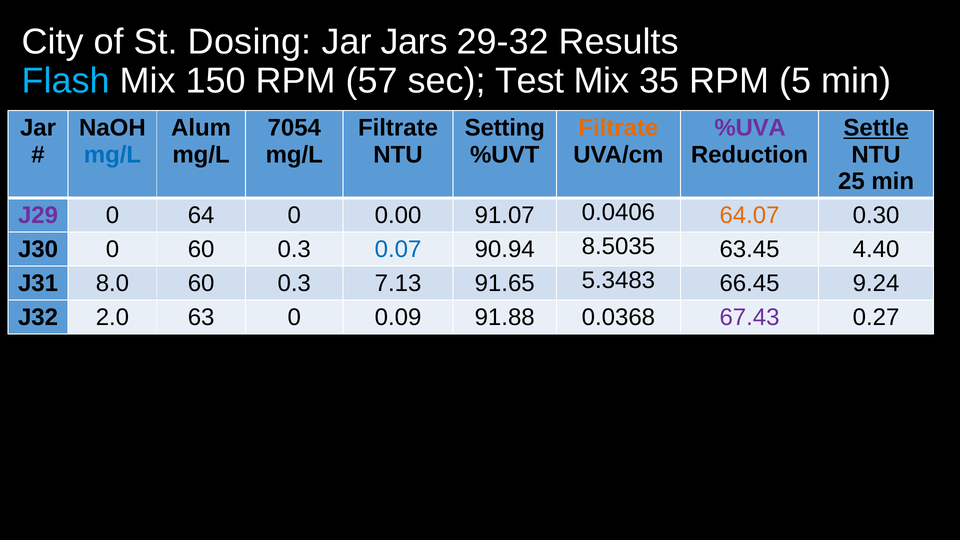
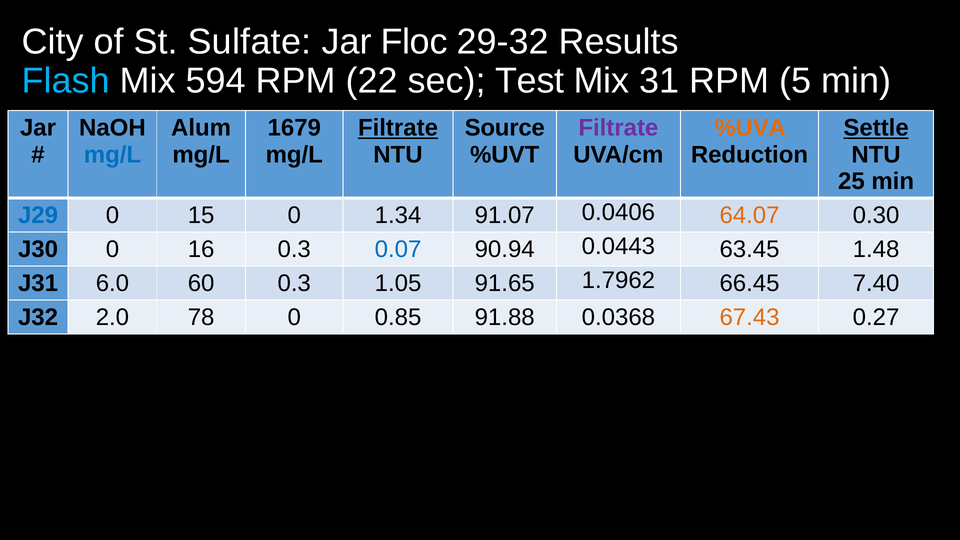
Dosing: Dosing -> Sulfate (250, 42)
Jars: Jars -> Floc (414, 42)
150: 150 -> 594 (216, 81)
57: 57 -> 22 (372, 81)
35: 35 -> 31 (659, 81)
7054: 7054 -> 1679 (294, 128)
Filtrate underline: none -> present (398, 128)
Setting: Setting -> Source (505, 128)
Filtrate colour: orange -> purple (618, 128)
%UVA colour: purple -> orange (750, 128)
J29 colour: purple -> blue (38, 215)
64: 64 -> 15 (201, 216)
0.00: 0.00 -> 1.34 (398, 216)
0 60: 60 -> 16 (201, 250)
8.5035: 8.5035 -> 0.0443 (618, 246)
4.40: 4.40 -> 1.48 (876, 250)
8.0: 8.0 -> 6.0 (112, 284)
7.13: 7.13 -> 1.05 (398, 284)
5.3483: 5.3483 -> 1.7962 (618, 280)
9.24: 9.24 -> 7.40 (876, 284)
63: 63 -> 78 (201, 318)
0.09: 0.09 -> 0.85 (398, 318)
67.43 colour: purple -> orange (750, 318)
